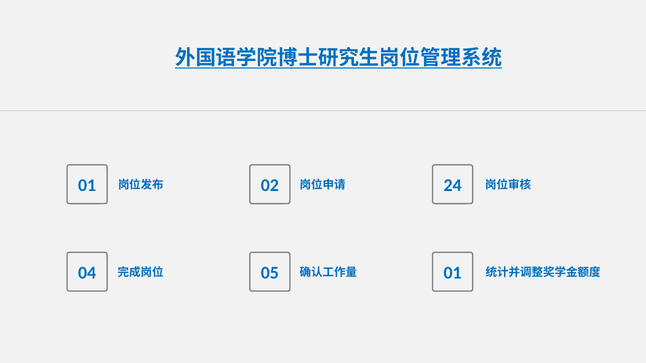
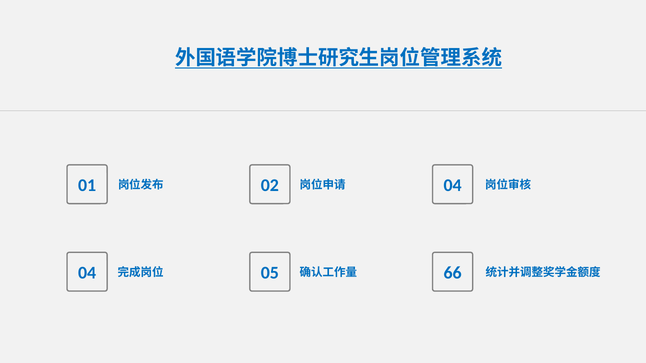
02 24: 24 -> 04 (453, 186)
05 01: 01 -> 66 (453, 273)
